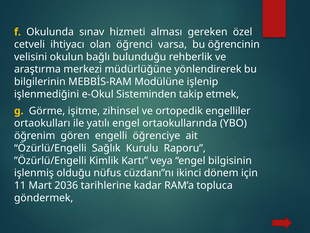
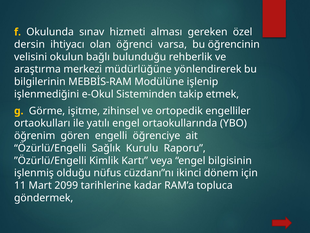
cetveli: cetveli -> dersin (29, 44)
2036: 2036 -> 2099 (66, 185)
